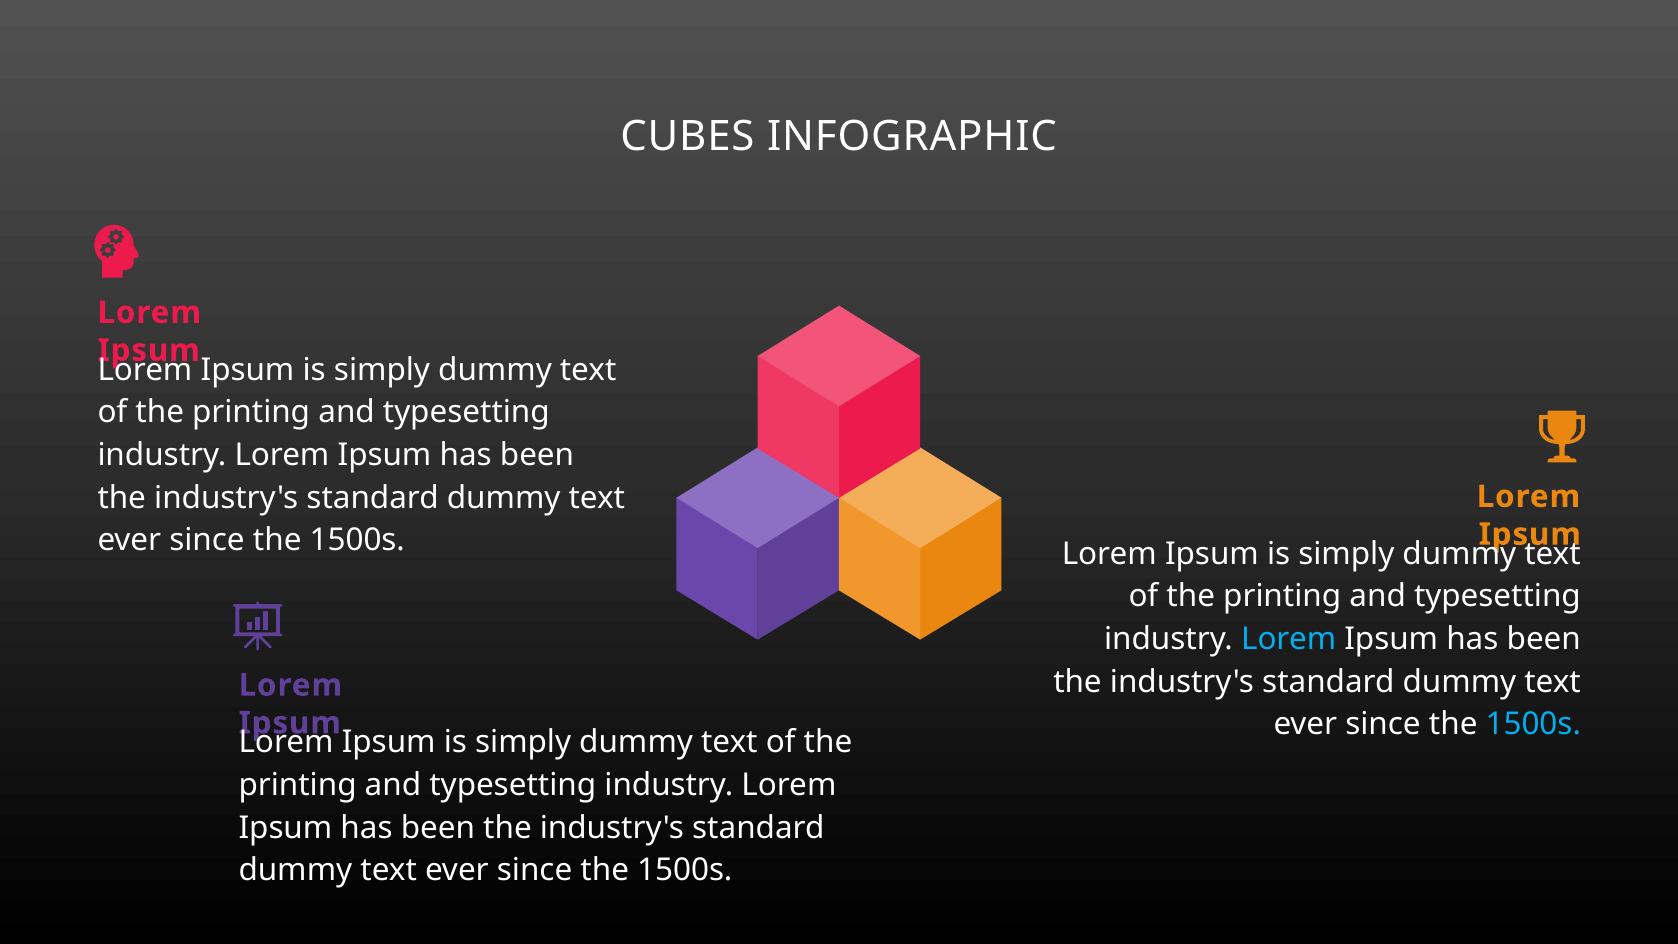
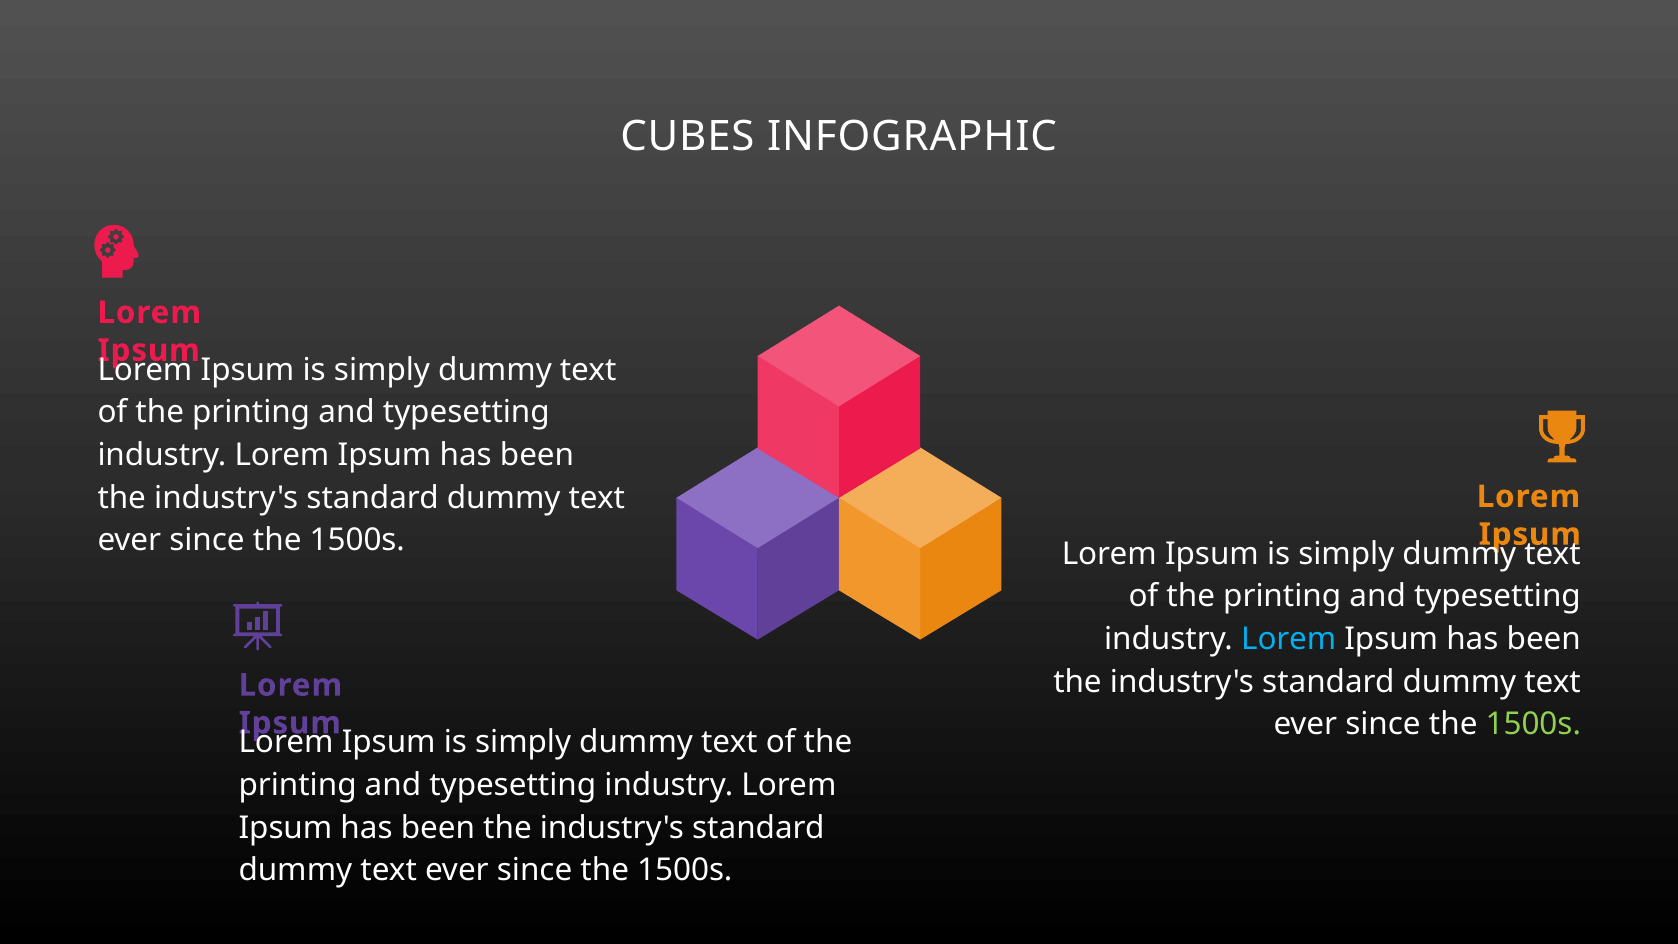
1500s colour: light blue -> light green (1533, 724)
